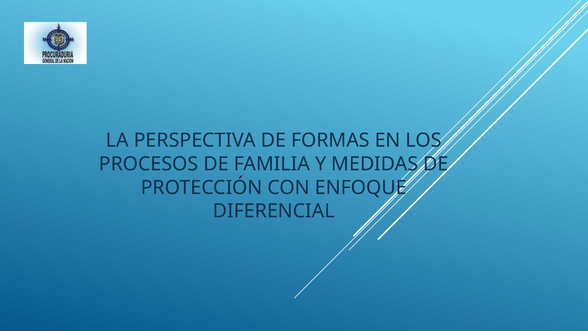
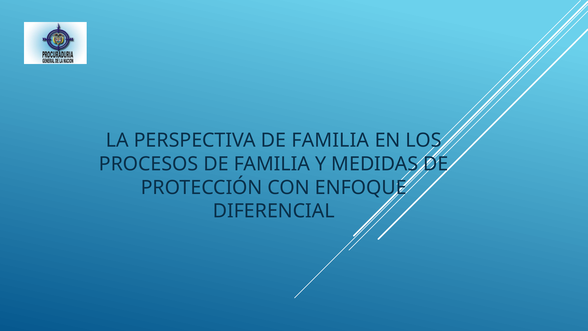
PERSPECTIVA DE FORMAS: FORMAS -> FAMILIA (330, 140)
